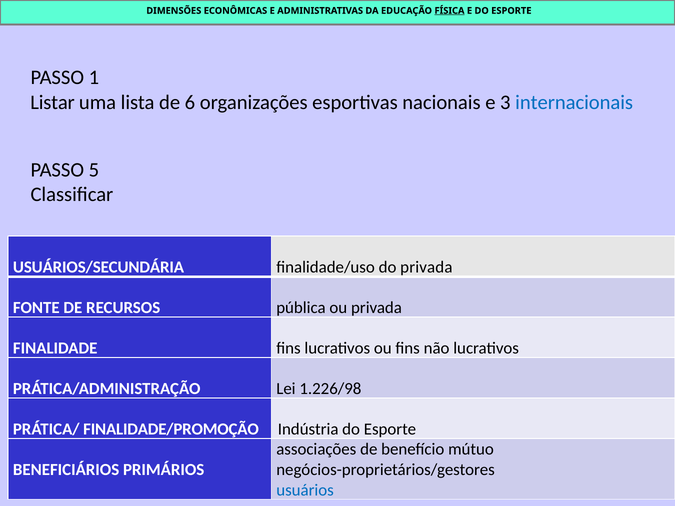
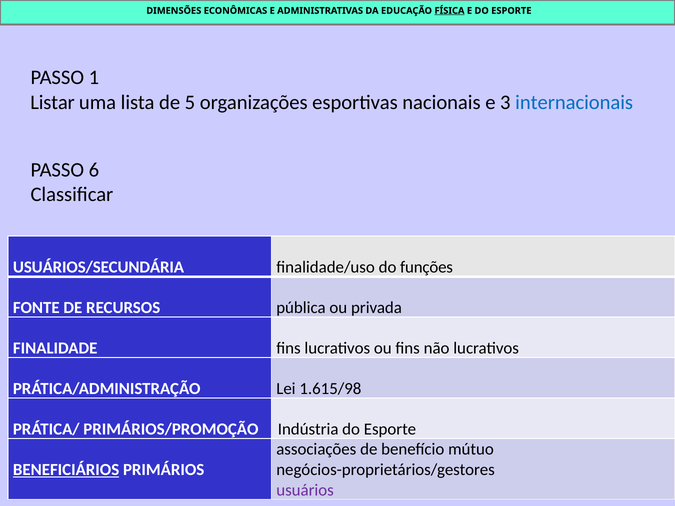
6: 6 -> 5 (190, 102)
5: 5 -> 6 (94, 170)
do privada: privada -> funções (427, 267)
1.226/98: 1.226/98 -> 1.615/98 (330, 389)
FINALIDADE/PROMOÇÃO: FINALIDADE/PROMOÇÃO -> PRIMÁRIOS/PROMOÇÃO (171, 429)
BENEFICIÁRIOS underline: none -> present (66, 470)
usuários colour: blue -> purple (305, 491)
